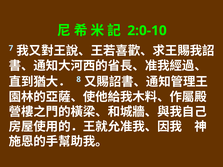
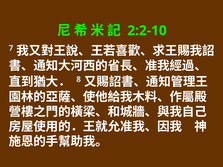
2:0-10: 2:0-10 -> 2:2-10 (147, 31)
